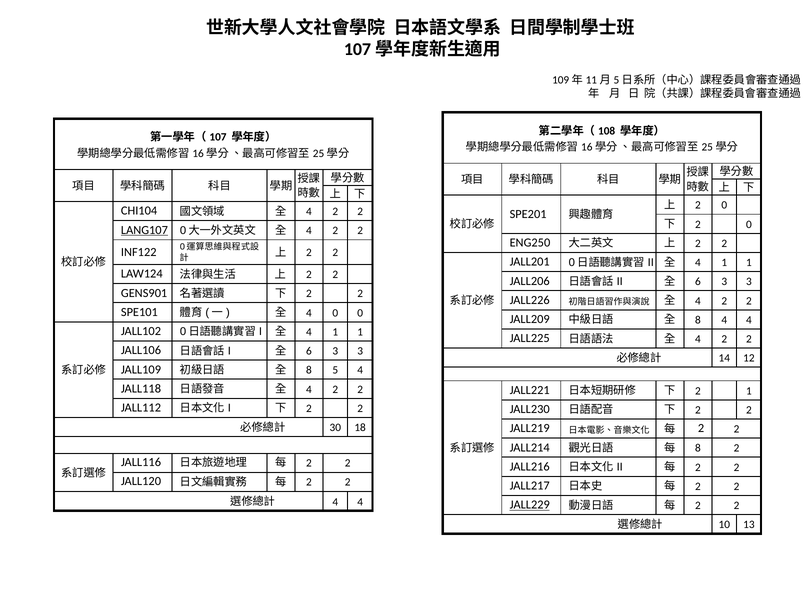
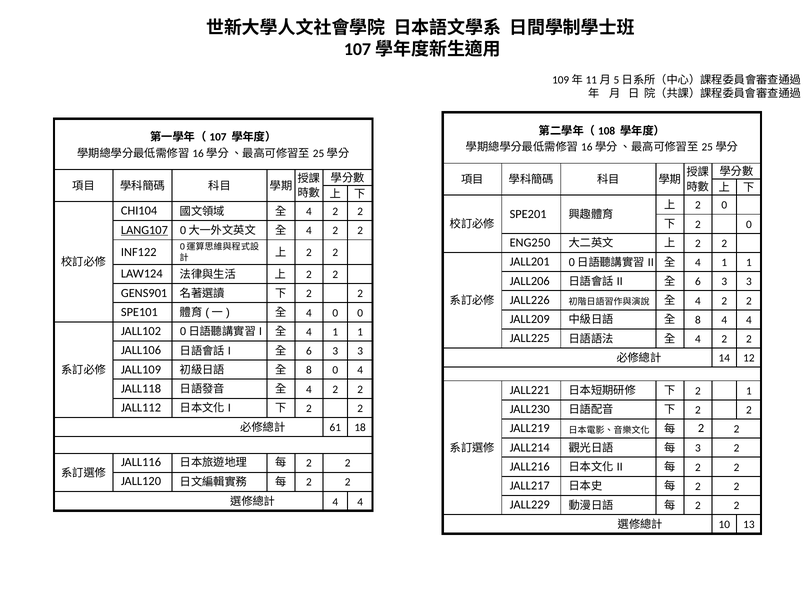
8 5: 5 -> 0 (335, 370)
30: 30 -> 61 (335, 427)
8: 8 -> 3 (698, 448)
JALL229 underline: present -> none (530, 505)
